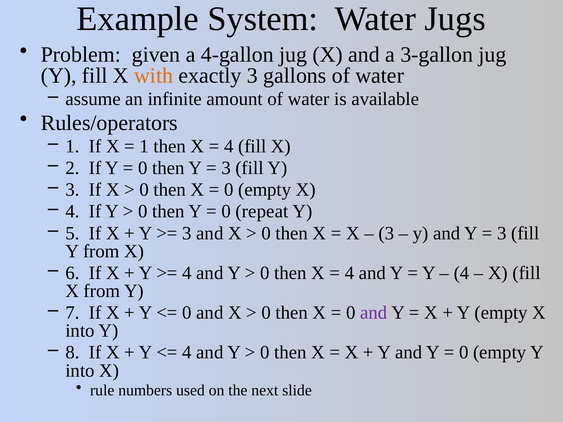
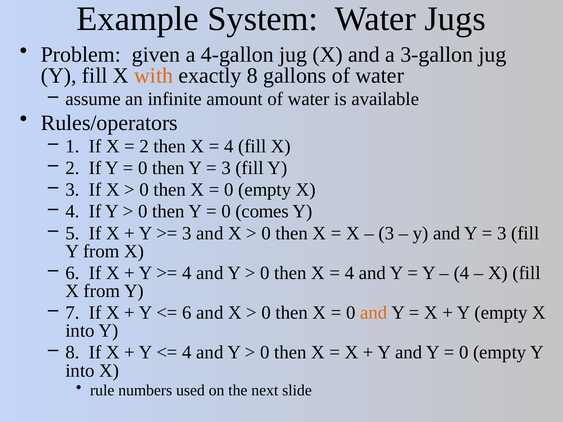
exactly 3: 3 -> 8 (252, 76)
1: 1 -> 2 (144, 146)
repeat: repeat -> comes (262, 212)
0: 0 -> 6 (187, 313)
and colour: purple -> orange (374, 313)
